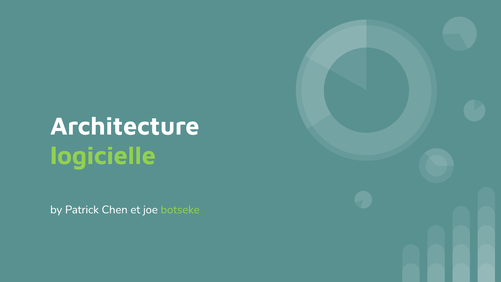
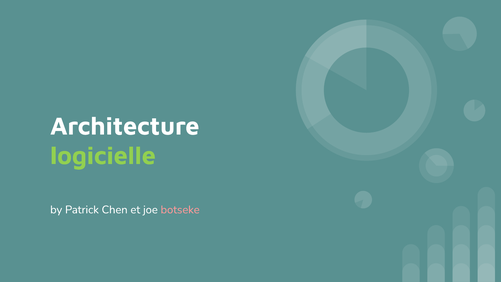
botseke colour: light green -> pink (180, 210)
